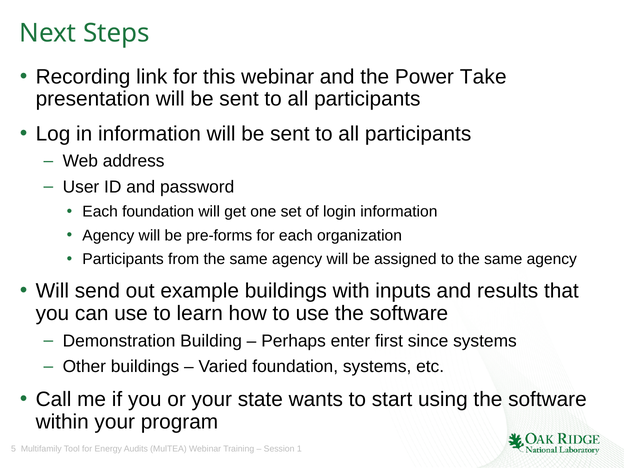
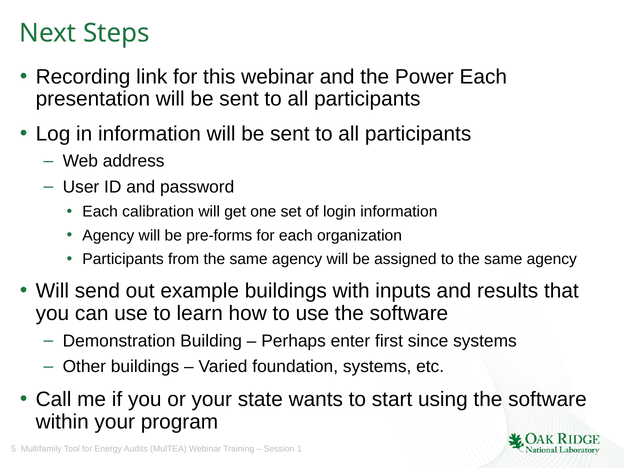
Power Take: Take -> Each (483, 77)
Each foundation: foundation -> calibration (158, 212)
